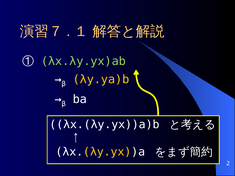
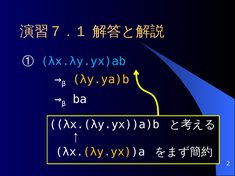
λx.λy.yx)ab colour: light green -> light blue (83, 61)
